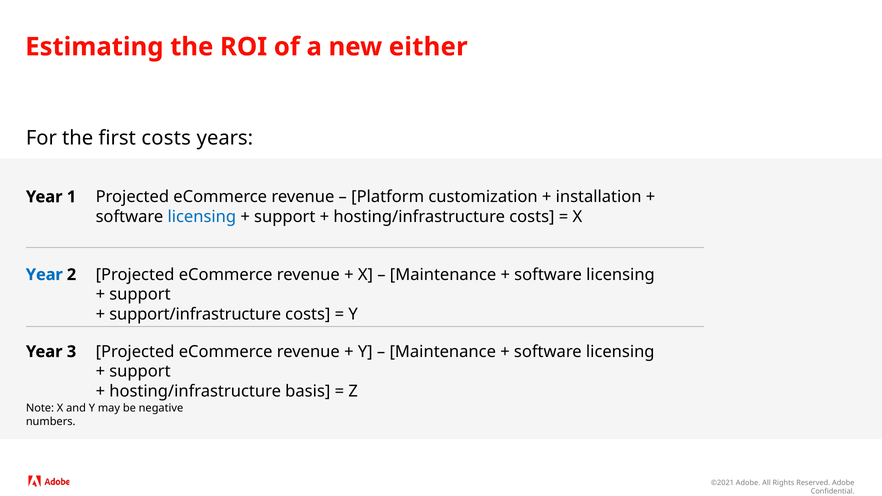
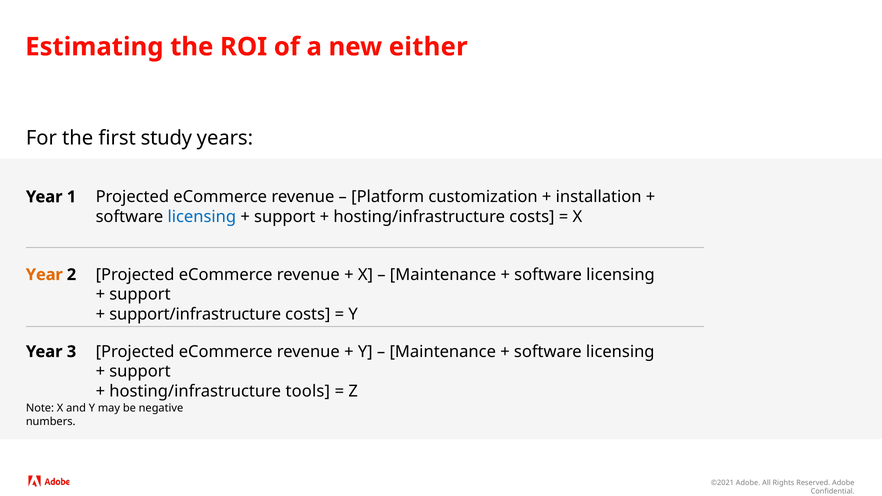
first costs: costs -> study (166, 138)
Year colour: blue -> orange (44, 275)
basis: basis -> tools (308, 392)
